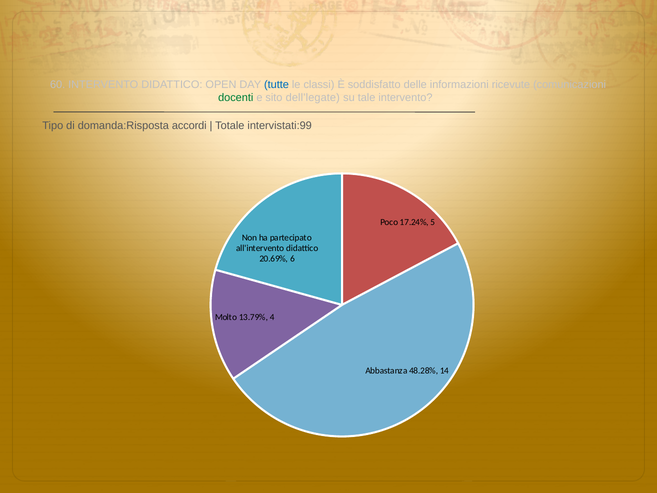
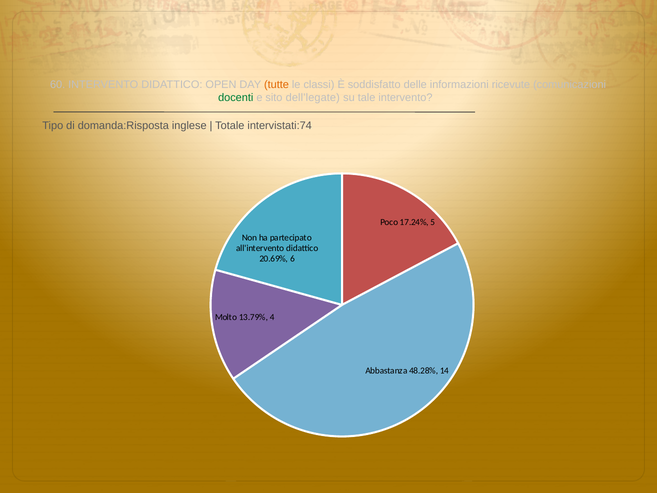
tutte colour: blue -> orange (276, 85)
accordi: accordi -> inglese (189, 126)
intervistati:99: intervistati:99 -> intervistati:74 (280, 126)
